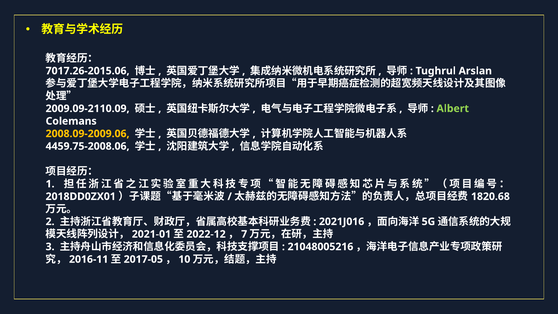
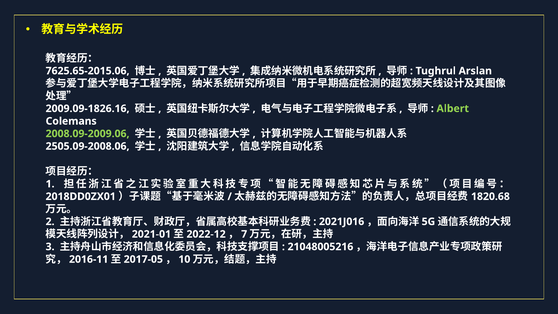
7017.26-2015.06: 7017.26-2015.06 -> 7625.65-2015.06 (88, 71)
2009.09-2110.09: 2009.09-2110.09 -> 2009.09-1826.16 (88, 109)
2008.09-2009.06 colour: yellow -> light green (88, 134)
4459.75-2008.06: 4459.75-2008.06 -> 2505.09-2008.06 (88, 146)
